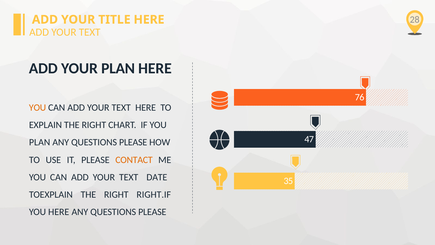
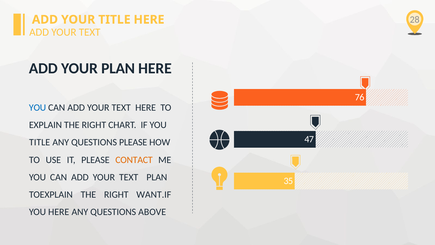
YOU colour: orange -> blue (38, 108)
PLAN: PLAN -> TITLE (40, 142)
TEXT DATE: DATE -> PLAN (157, 177)
RIGHT.IF: RIGHT.IF -> WANT.IF (154, 194)
PLEASE: PLEASE -> ABOVE (152, 212)
